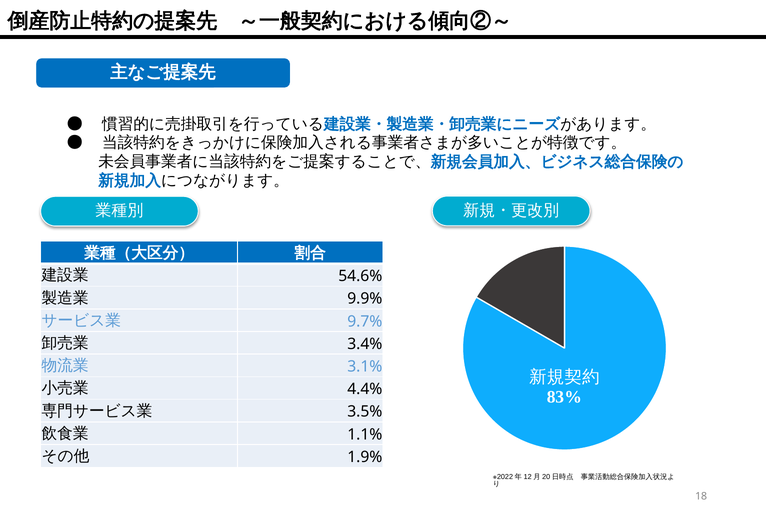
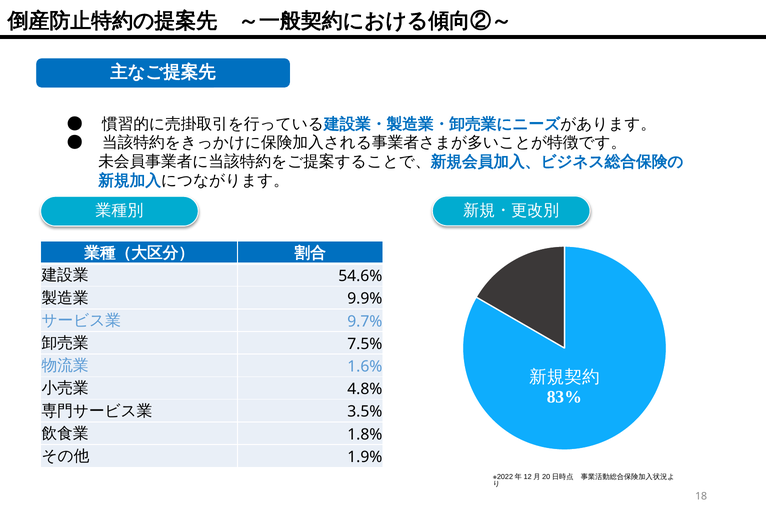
3.4%: 3.4% -> 7.5% (365, 344)
3.1%: 3.1% -> 1.6% (365, 367)
4.4%: 4.4% -> 4.8% (365, 389)
1.1%: 1.1% -> 1.8% (365, 434)
